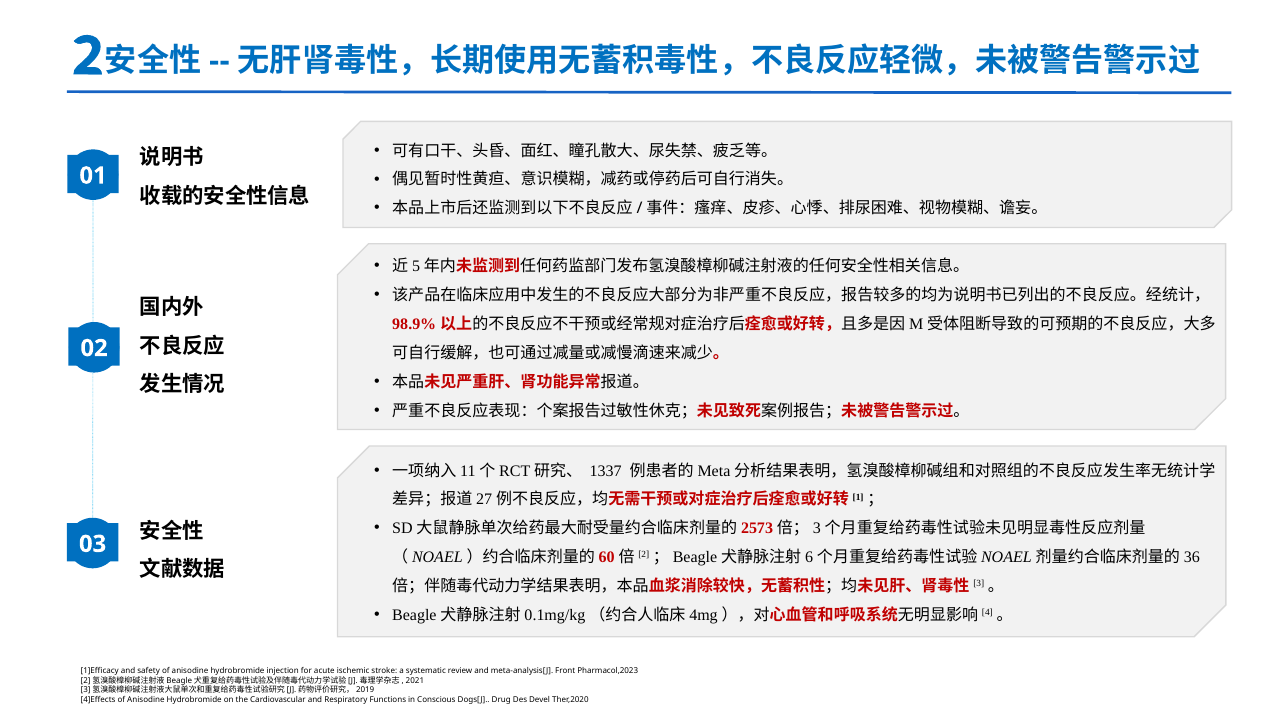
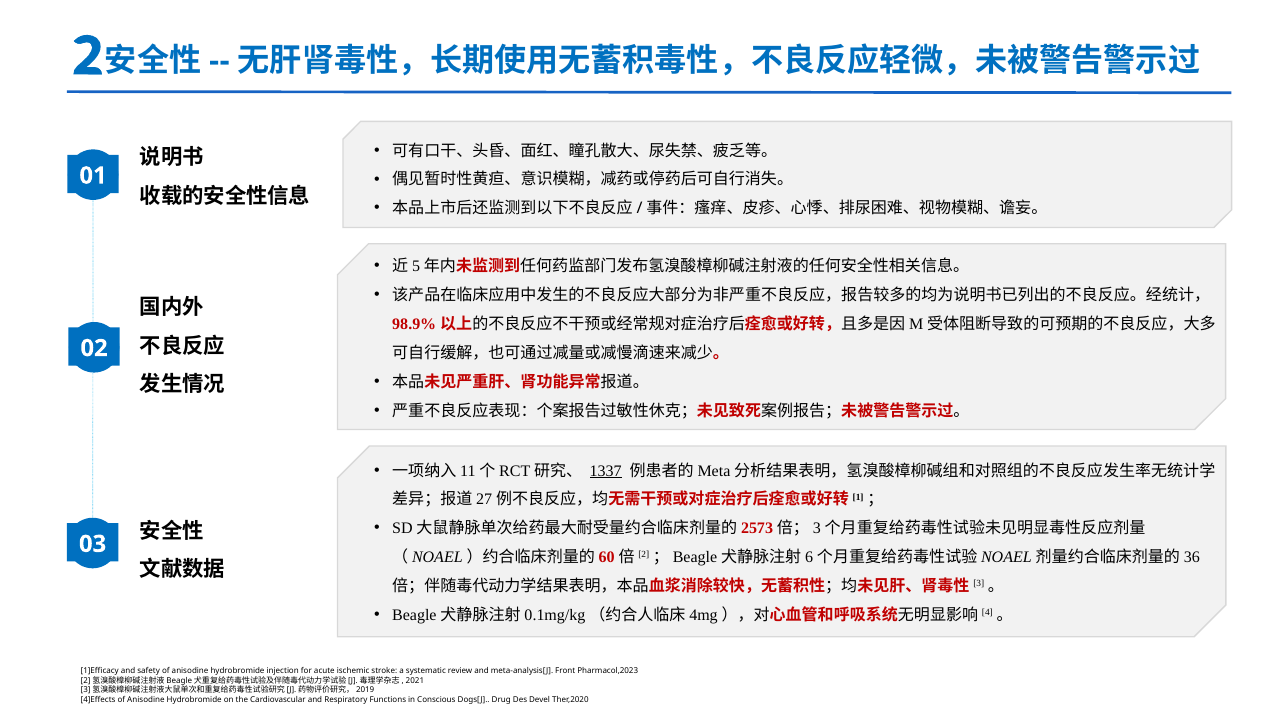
1337 underline: none -> present (606, 471)
